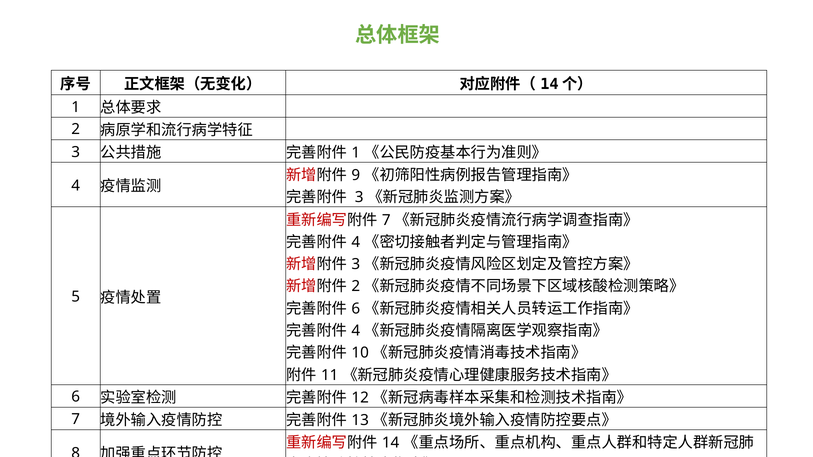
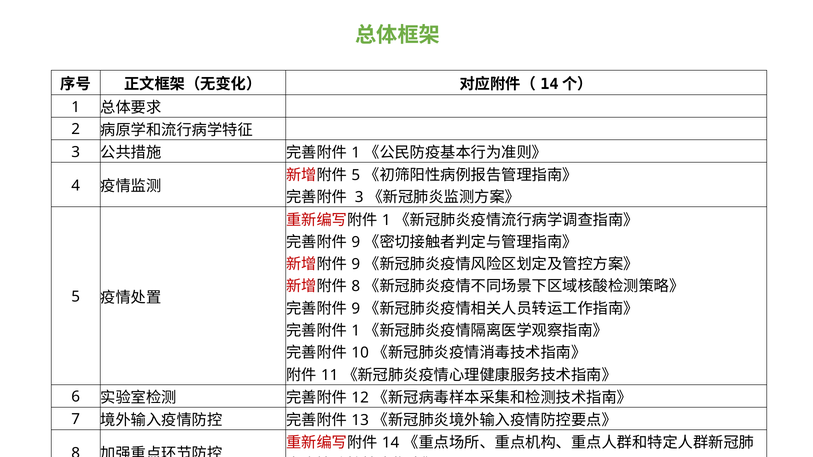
9: 9 -> 5 (356, 175)
7: 7 -> 1 (386, 220)
4: 4 -> 9 (356, 242)
3: 3 -> 9 (356, 264)
2: 2 -> 8 (356, 287)
6: 6 -> 9 (356, 309)
4: 4 -> 1 (356, 331)
